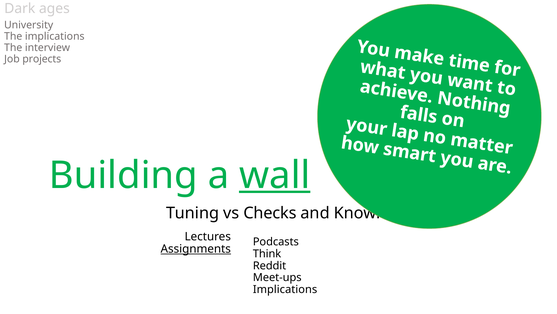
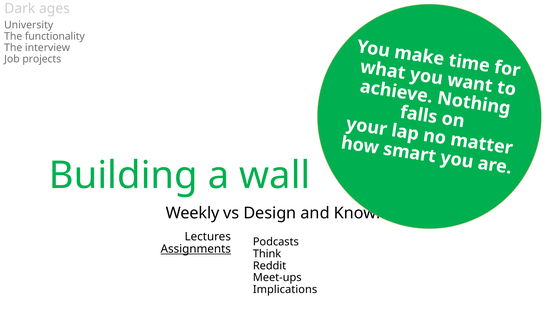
The implications: implications -> functionality (55, 36)
wall underline: present -> none (275, 175)
Tuning: Tuning -> Weekly (193, 213)
Checks: Checks -> Design (270, 213)
